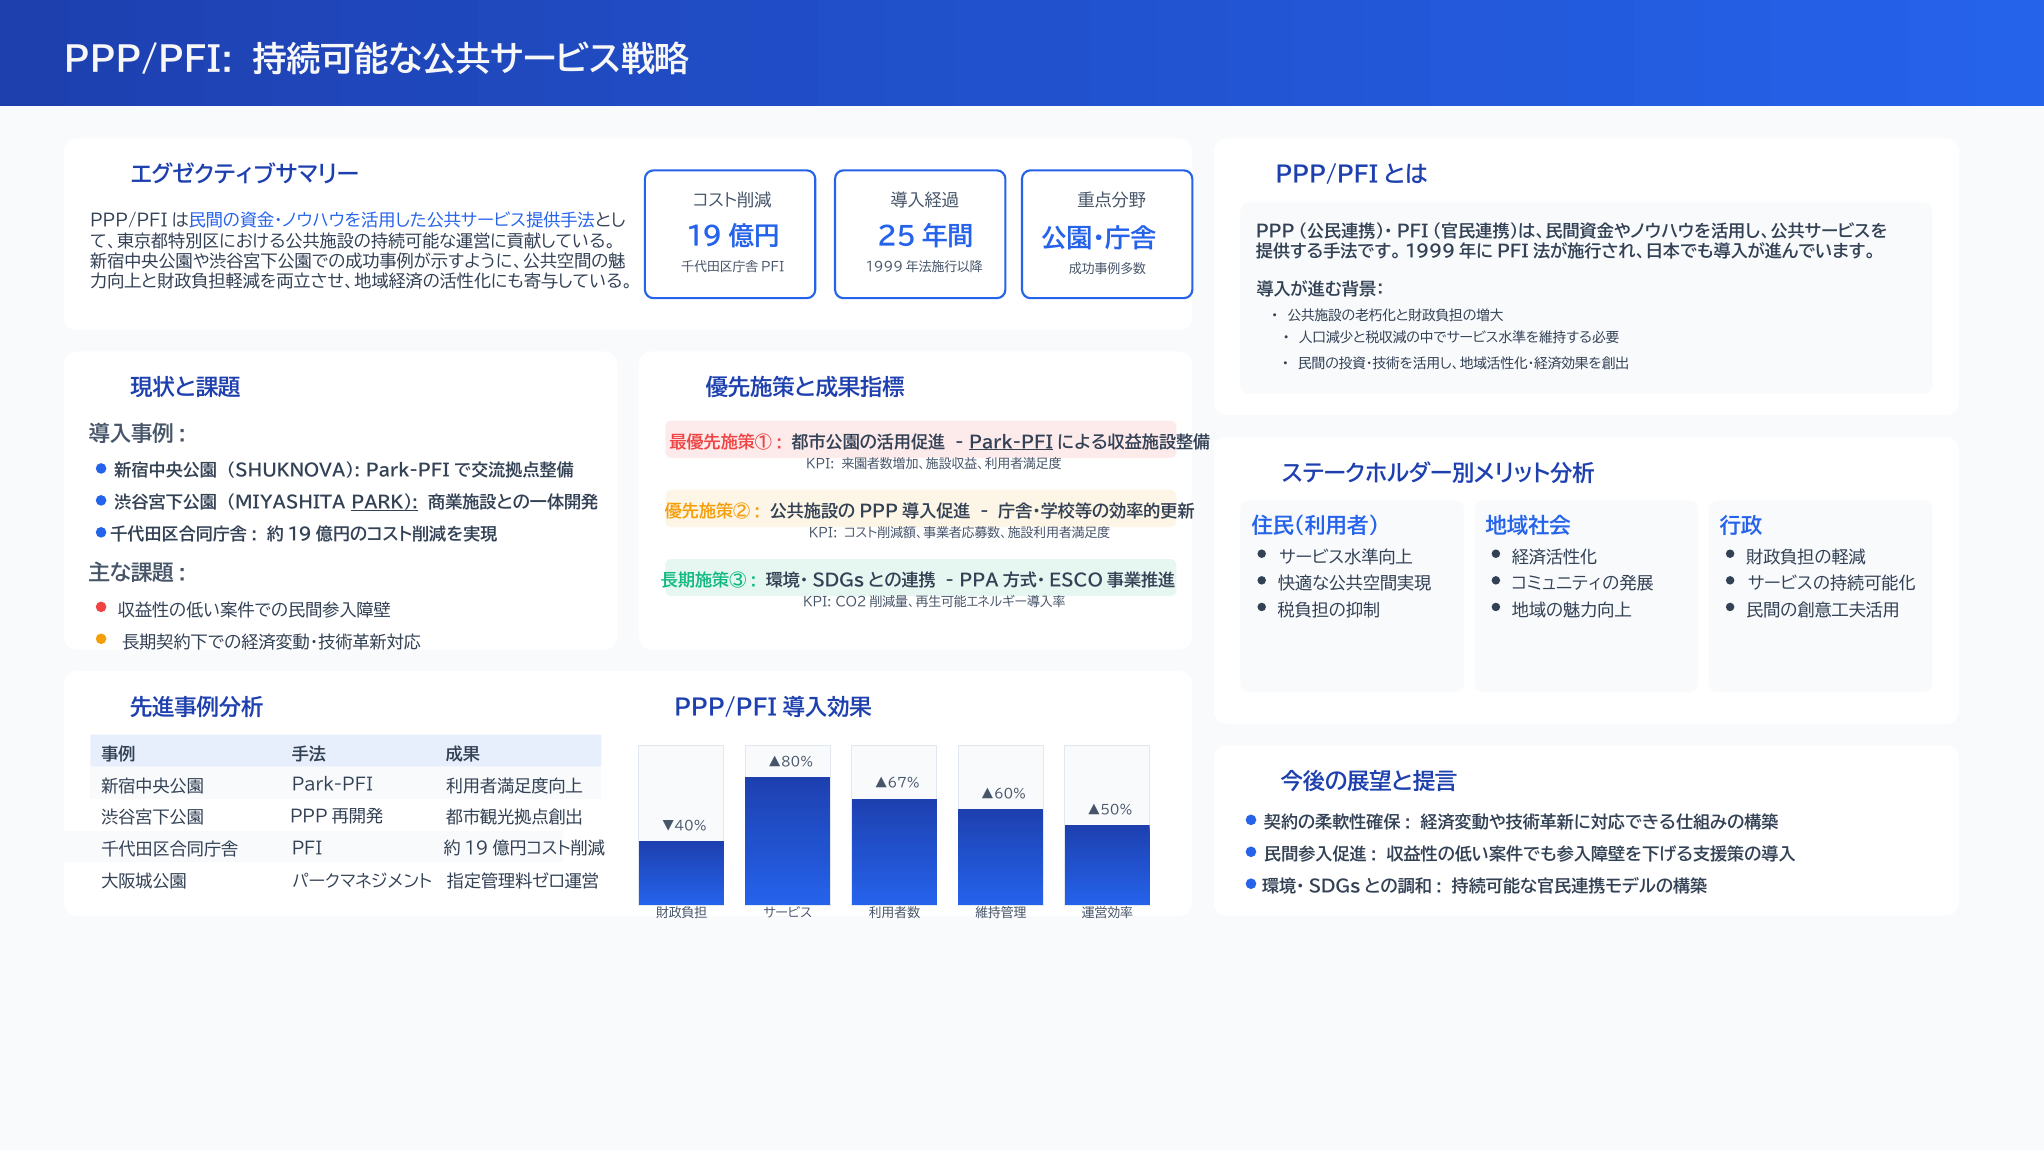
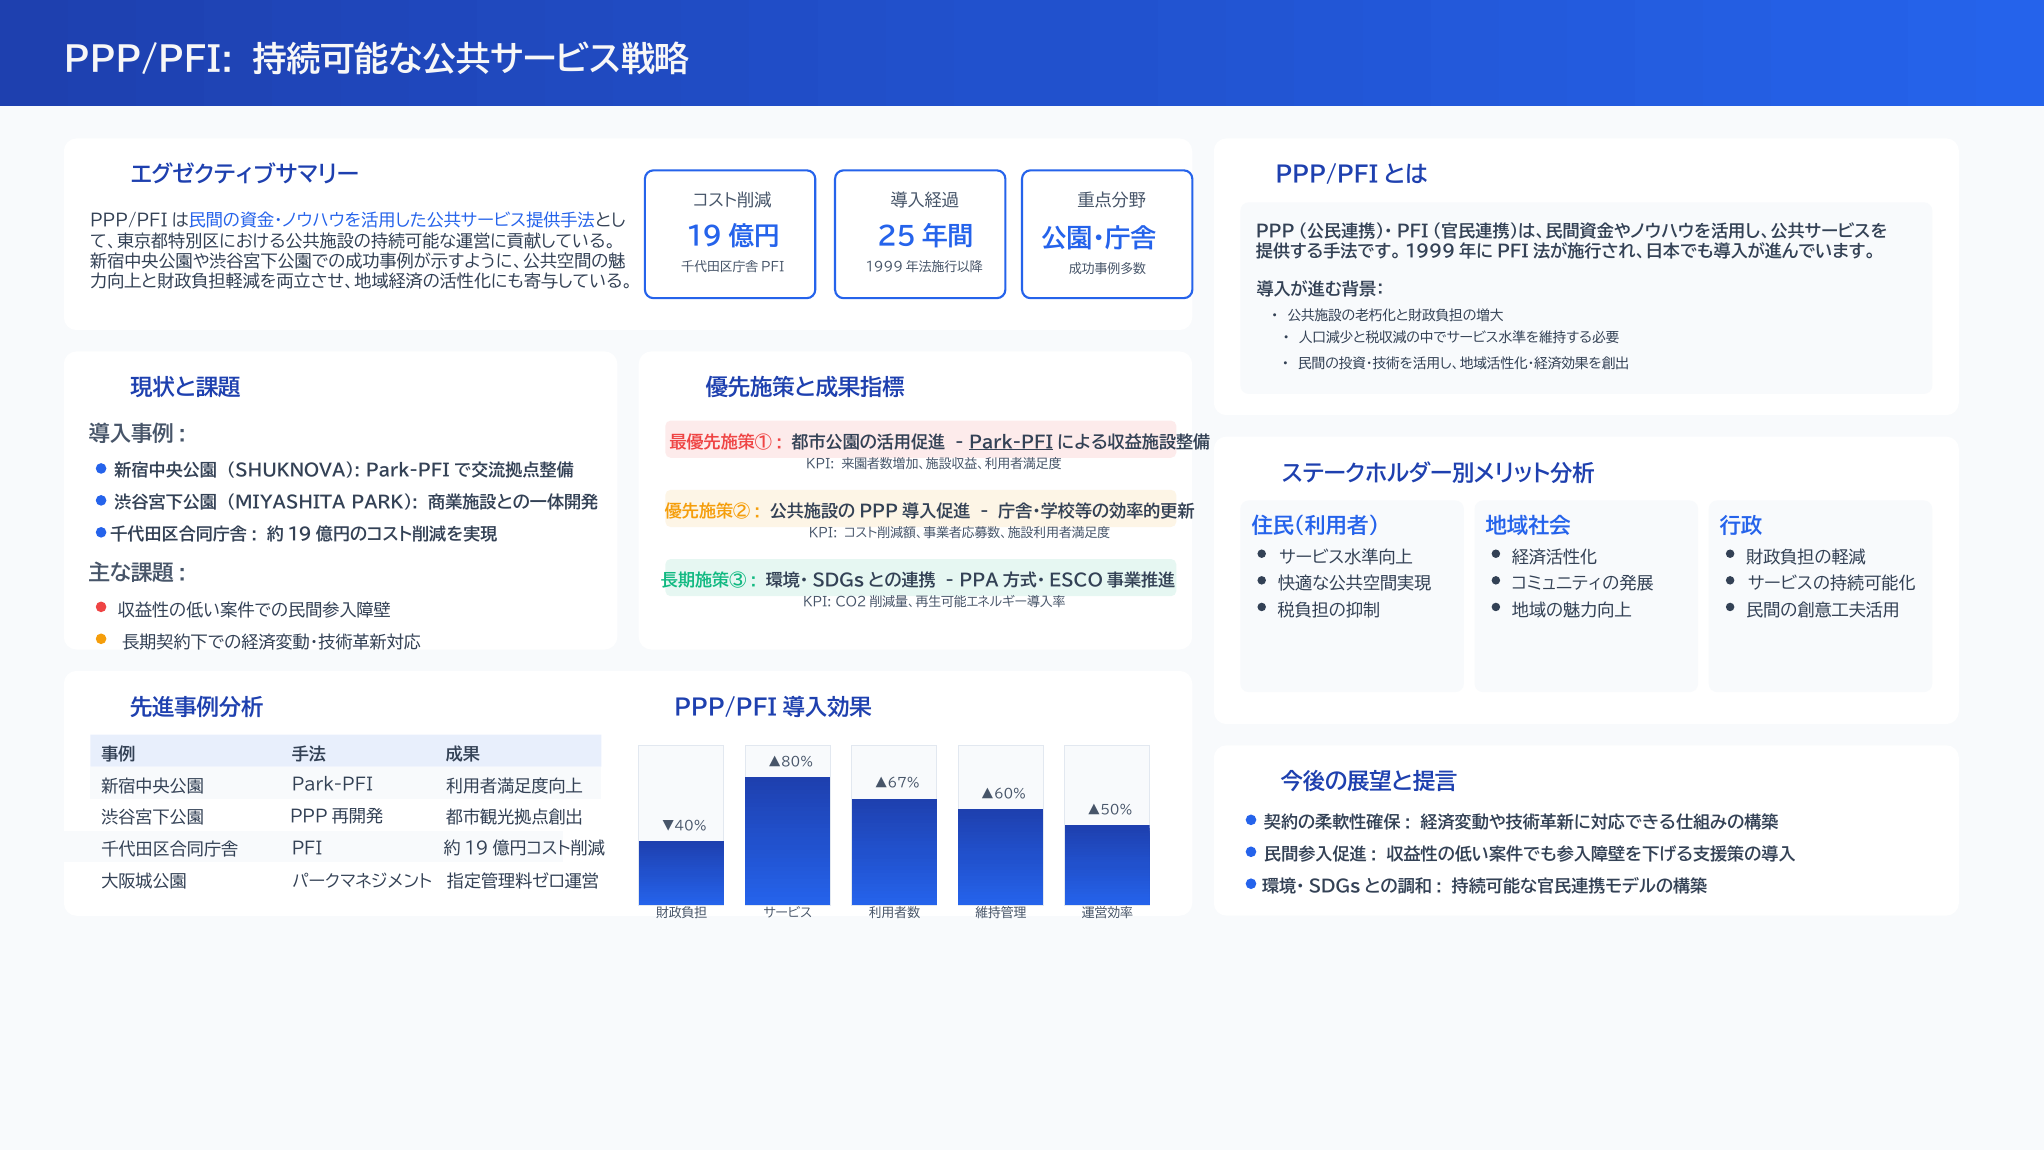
PARK underline: present -> none (385, 503)
